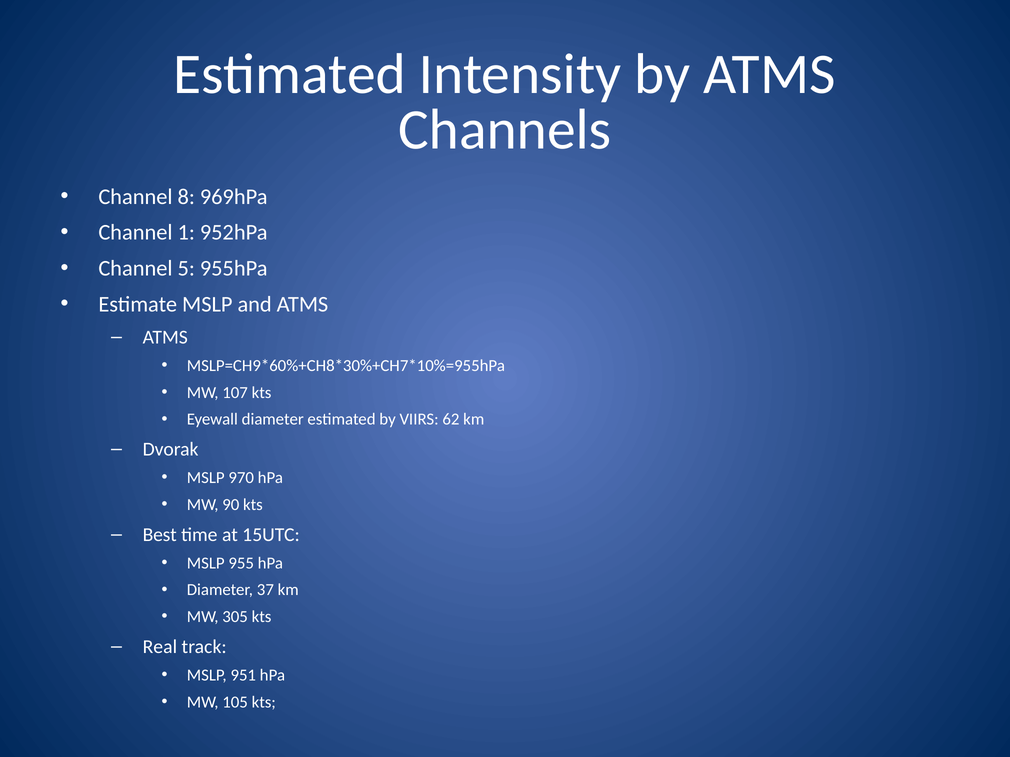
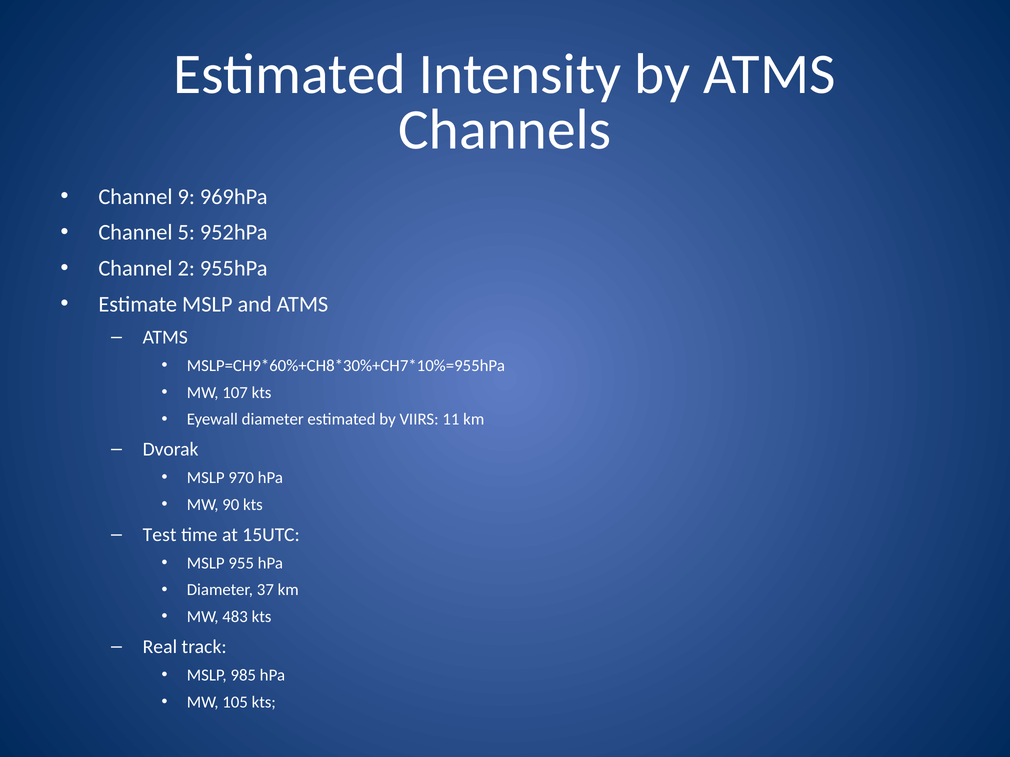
8: 8 -> 9 (186, 197)
1: 1 -> 5 (186, 233)
5: 5 -> 2 (186, 269)
62: 62 -> 11 (451, 420)
Best: Best -> Test (160, 535)
305: 305 -> 483 (235, 617)
951: 951 -> 985 (243, 676)
